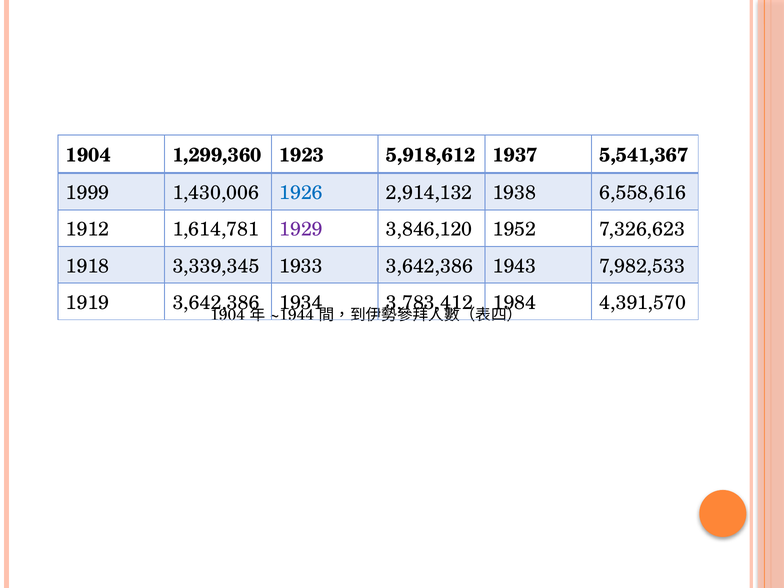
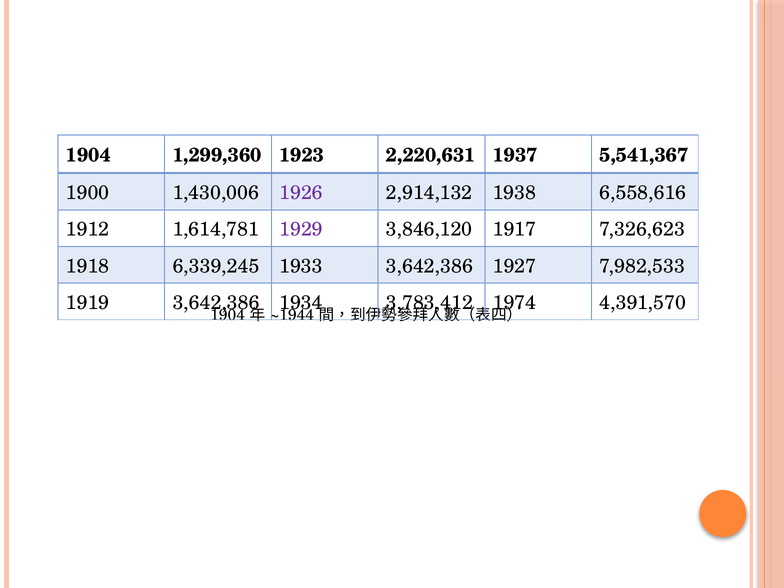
5,918,612: 5,918,612 -> 2,220,631 (431, 155)
1999: 1999 -> 1900 (88, 193)
1926 colour: blue -> purple (301, 193)
1952: 1952 -> 1917 (514, 230)
3,339,345: 3,339,345 -> 6,339,245 (216, 266)
1943: 1943 -> 1927 (514, 266)
1984: 1984 -> 1974 (514, 303)
